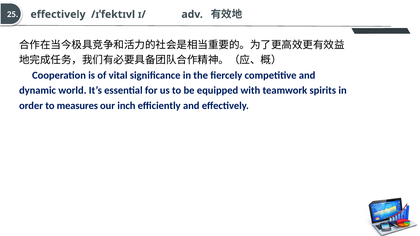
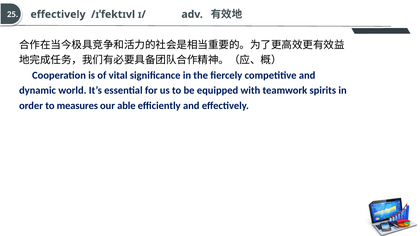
inch: inch -> able (126, 106)
